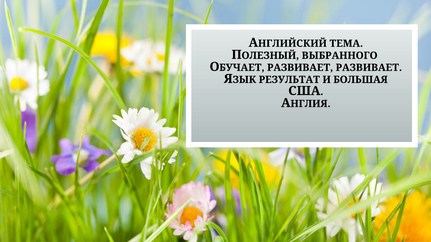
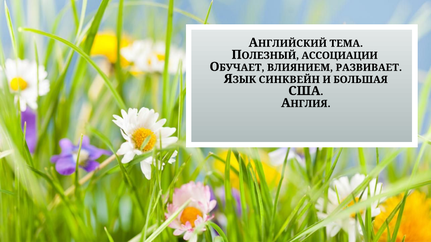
ВЫБРАННОГО: ВЫБРАННОГО -> АССОЦИАЦИИ (340, 56)
РАЗВИВАЕТ: РАЗВИВАЕТ -> ВЛИЯНИЕМ (300, 68)
РЕЗУЛЬТАТ: РЕЗУЛЬТАТ -> СИНКВЕЙН (289, 80)
